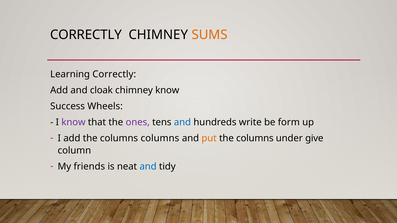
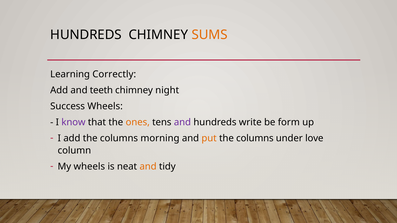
CORRECTLY: CORRECTLY -> HUNDREDS (86, 35)
cloak: cloak -> teeth (101, 90)
chimney know: know -> night (167, 90)
ones colour: purple -> orange (138, 122)
and colour: blue -> purple (182, 122)
columns columns: columns -> morning (160, 138)
give: give -> love (314, 138)
My friends: friends -> wheels (89, 167)
and colour: blue -> orange (148, 167)
